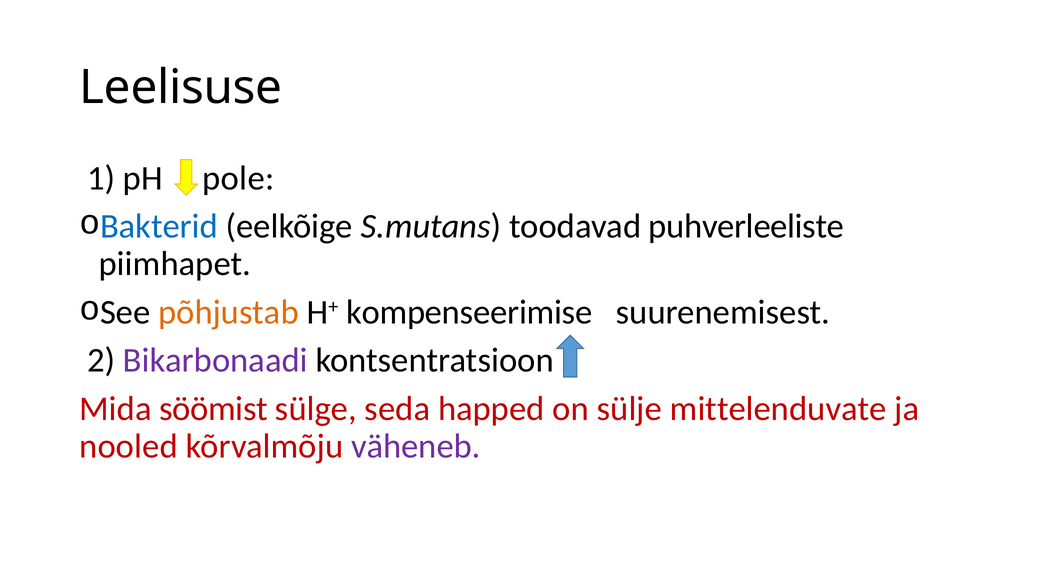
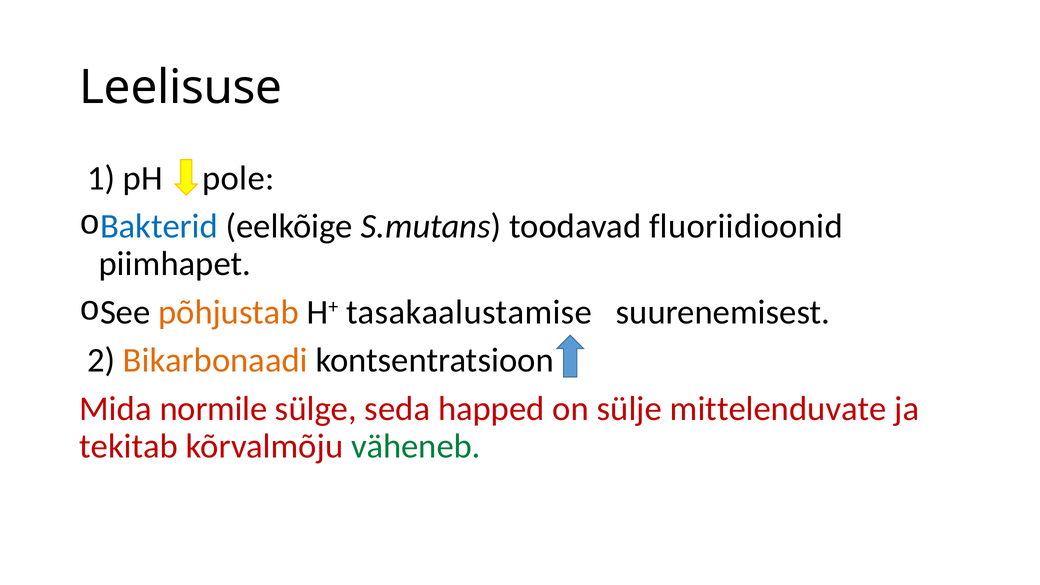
puhverleeliste: puhverleeliste -> fluoriidioonid (746, 226)
kompenseerimise: kompenseerimise -> tasakaalustamise (469, 312)
Bikarbonaadi colour: purple -> orange (215, 361)
söömist: söömist -> normile (213, 409)
nooled: nooled -> tekitab (129, 446)
väheneb colour: purple -> green (416, 446)
